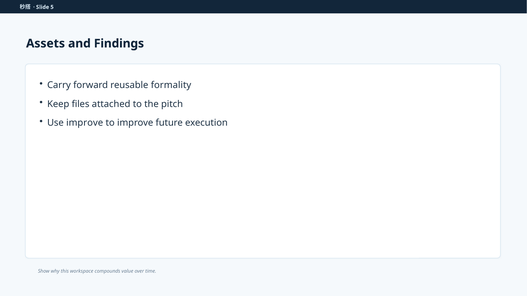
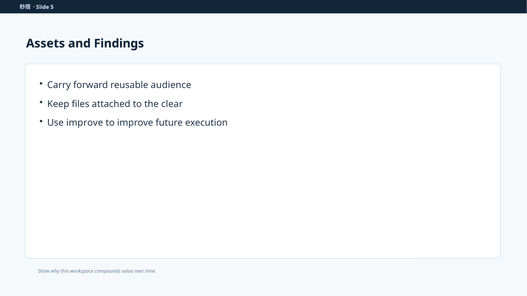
formality: formality -> audience (171, 85)
pitch: pitch -> clear (172, 104)
